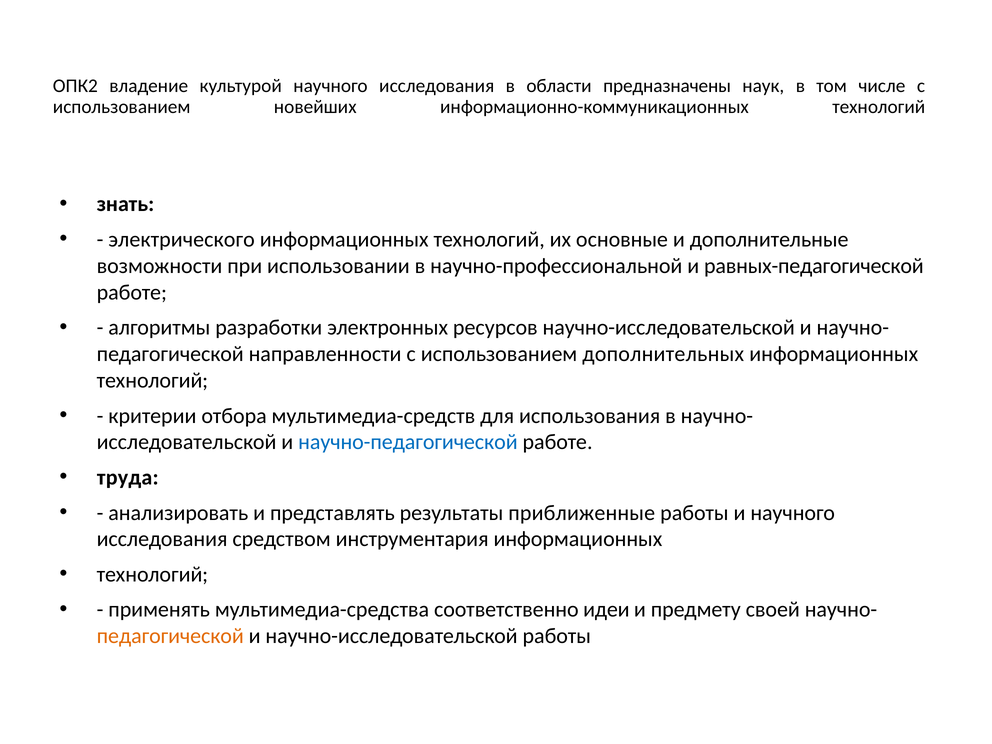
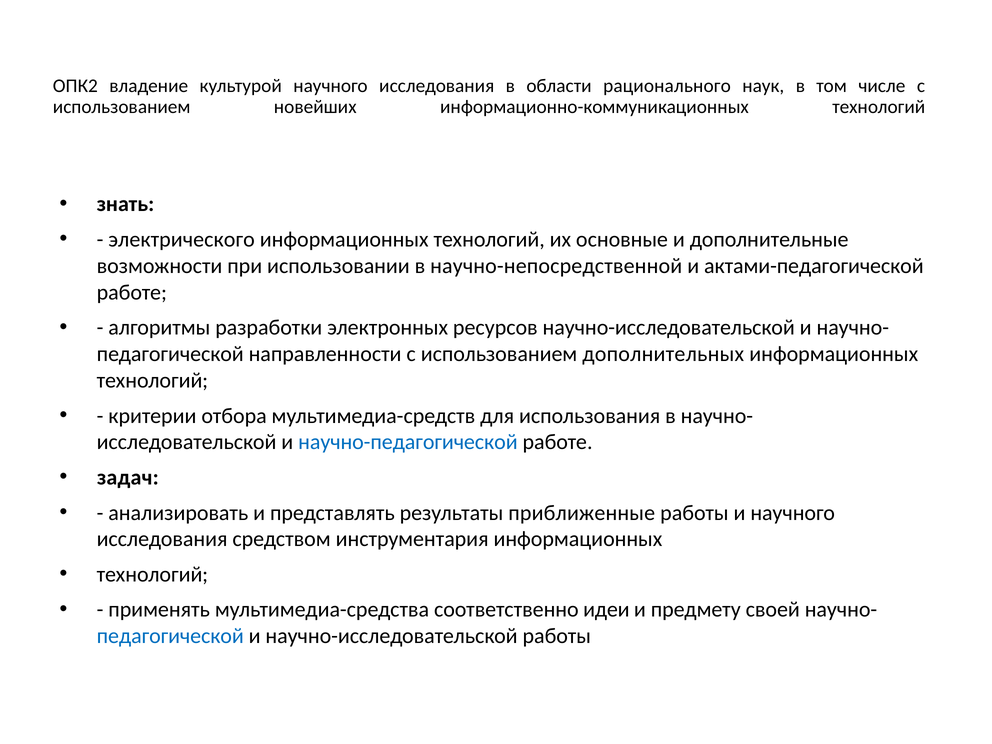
предназначены: предназначены -> рационального (667, 86)
научно-профессиональной: научно-профессиональной -> научно-непосредственной (556, 266)
равных-педагогической: равных-педагогической -> актами-педагогической (814, 266)
труда: труда -> задач (128, 477)
педагогической colour: orange -> blue (170, 636)
